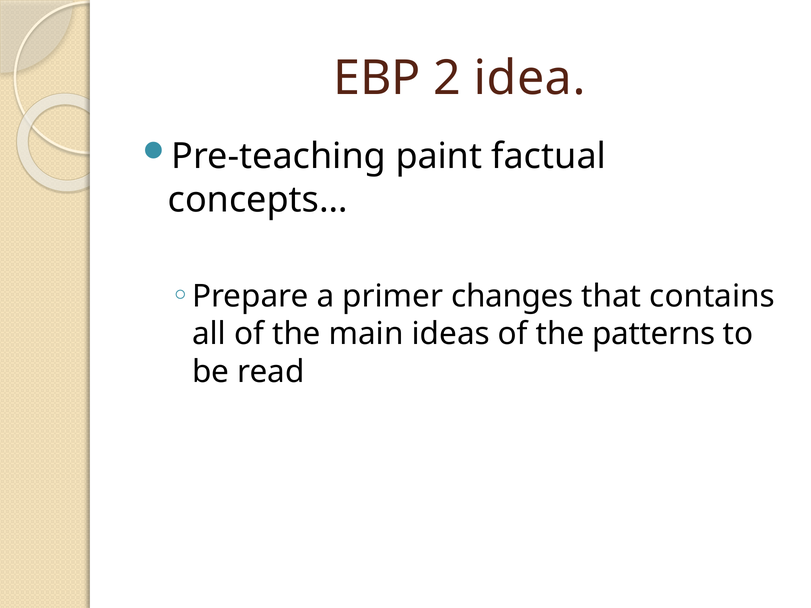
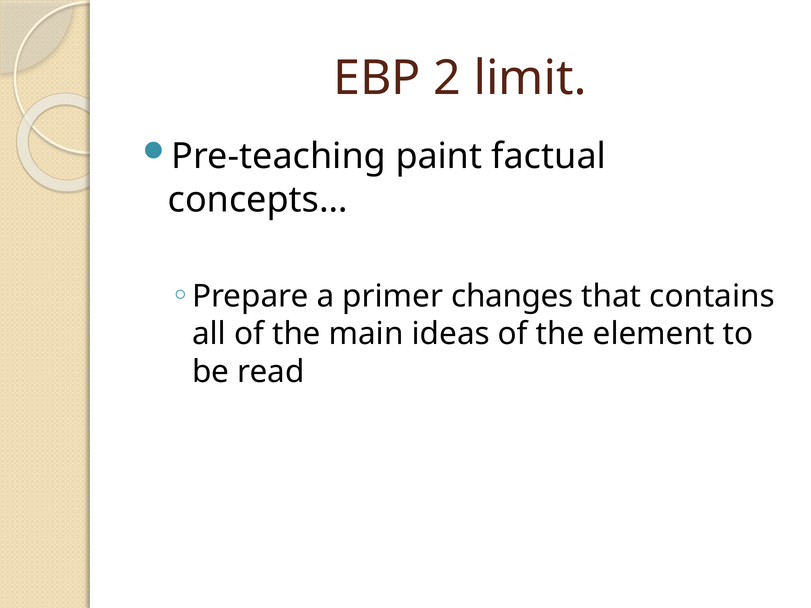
idea: idea -> limit (530, 78)
patterns: patterns -> element (654, 334)
